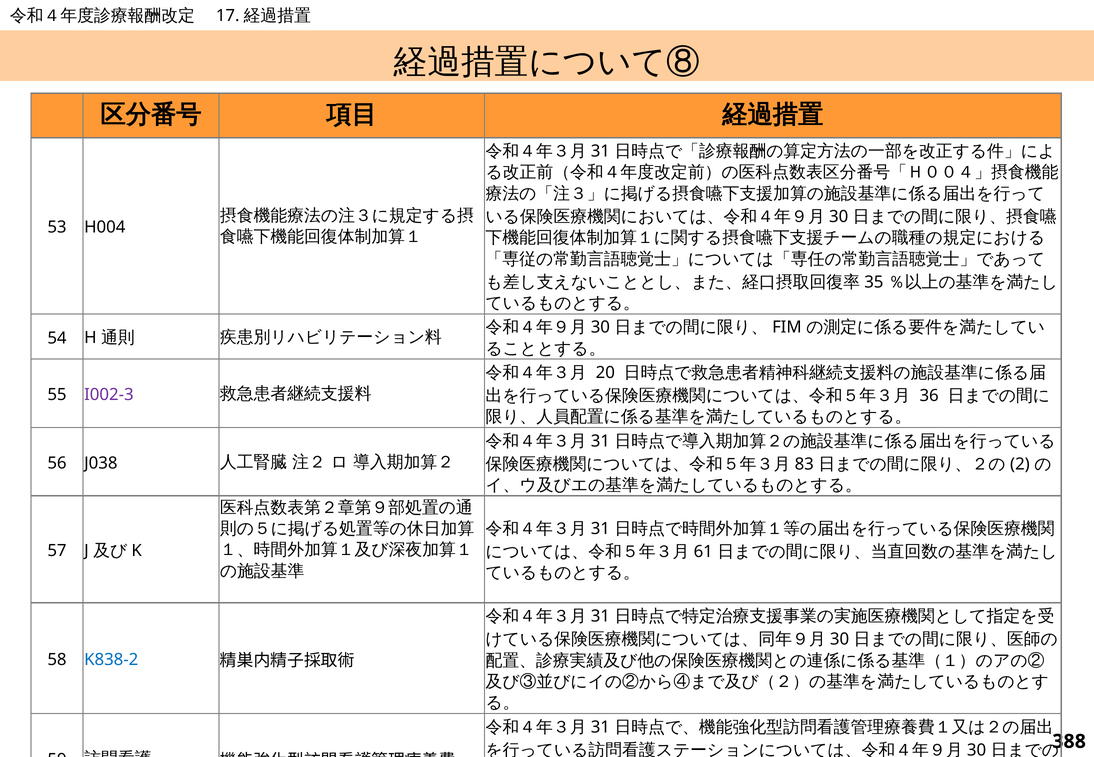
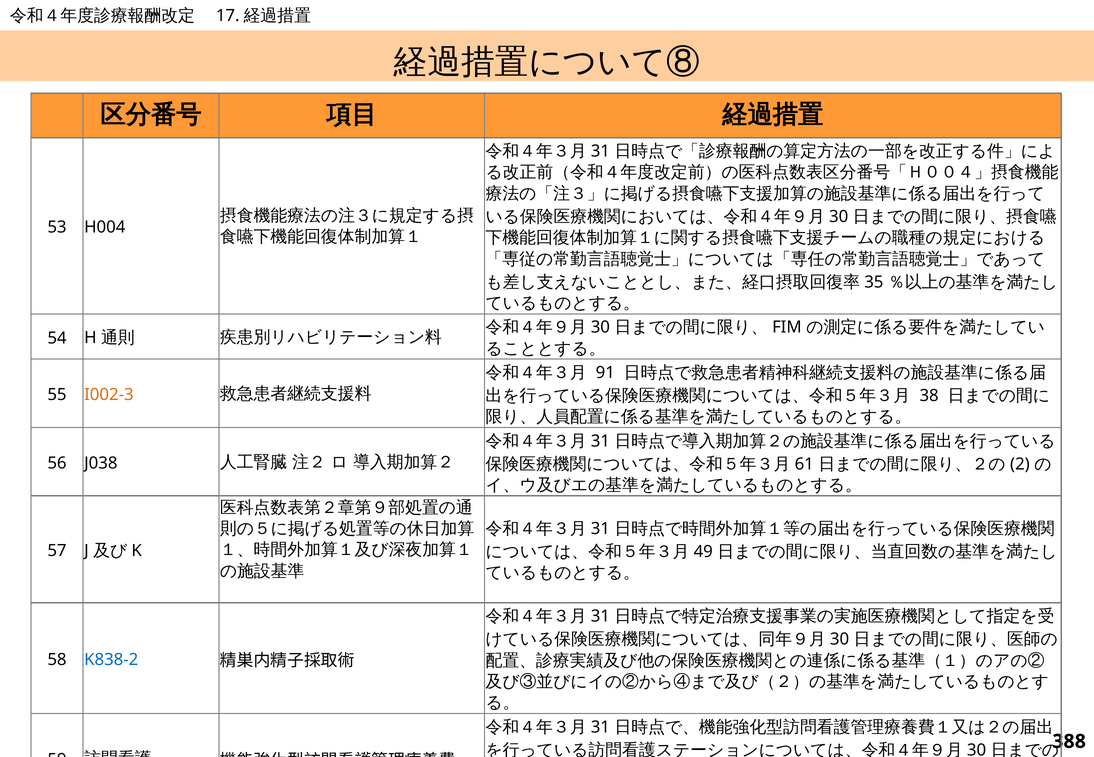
20: 20 -> 91 (605, 373)
36: 36 -> 38 (929, 396)
I002-3 colour: purple -> orange (109, 395)
83: 83 -> 61 (804, 464)
61: 61 -> 49 (703, 552)
